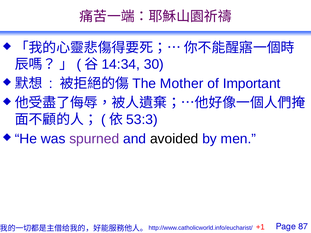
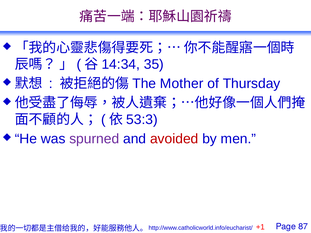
30: 30 -> 35 (154, 64)
Important: Important -> Thursday (252, 84)
avoided colour: black -> red (174, 139)
